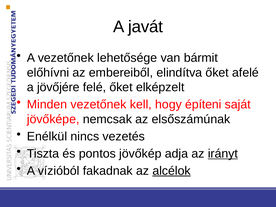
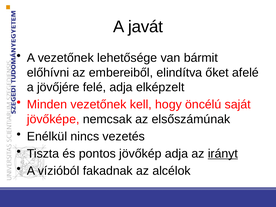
felé őket: őket -> adja (121, 87)
építeni: építeni -> öncélú (203, 105)
alcélok underline: present -> none (172, 171)
